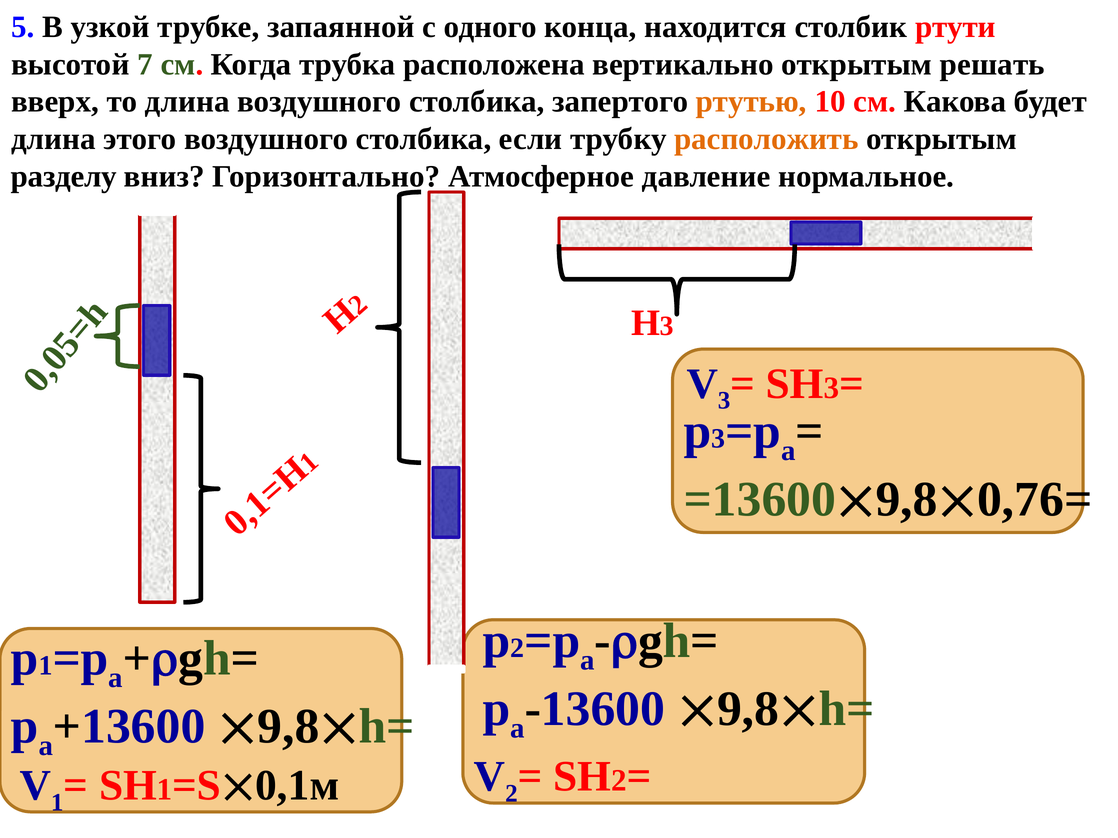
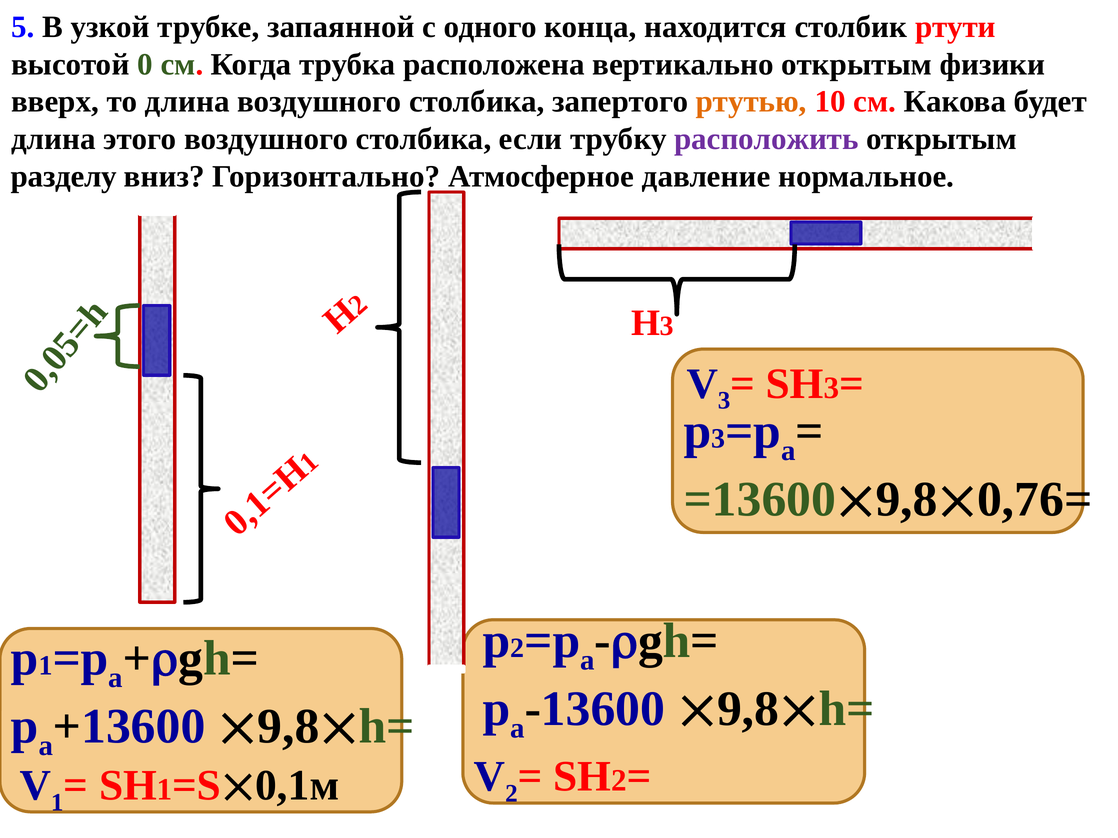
высотой 7: 7 -> 0 (145, 65)
решать: решать -> физики (992, 65)
расположить colour: orange -> purple (766, 139)
